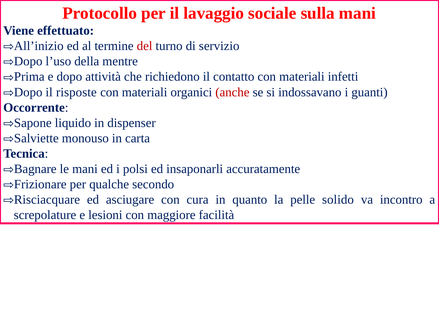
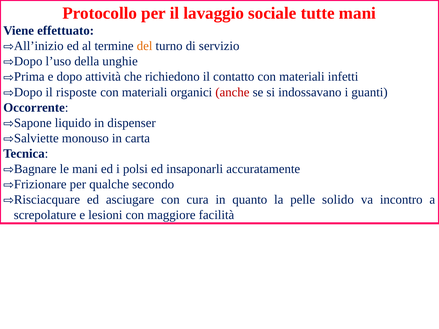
sulla: sulla -> tutte (318, 13)
del colour: red -> orange (145, 46)
mentre: mentre -> unghie (120, 61)
